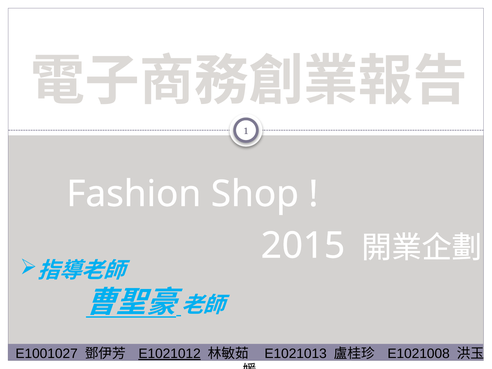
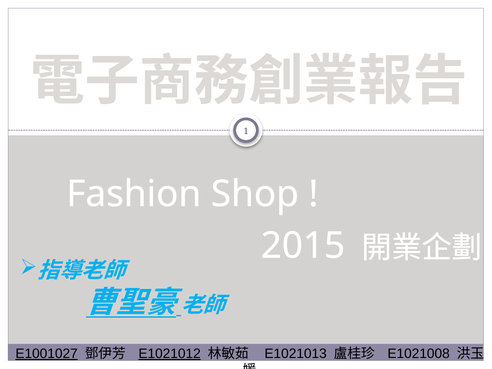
E1001027 underline: none -> present (47, 354)
